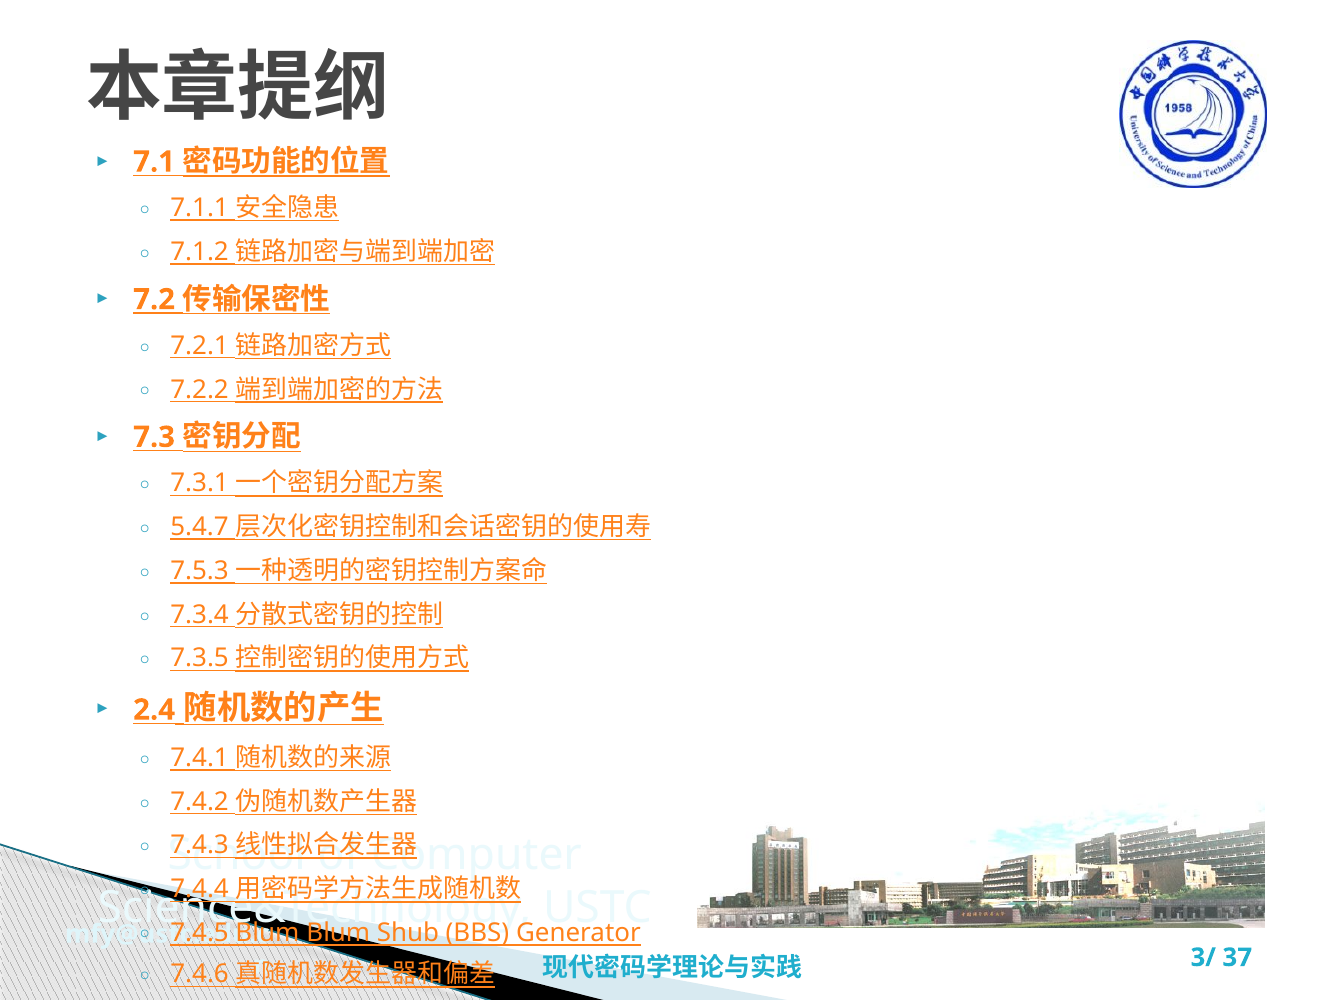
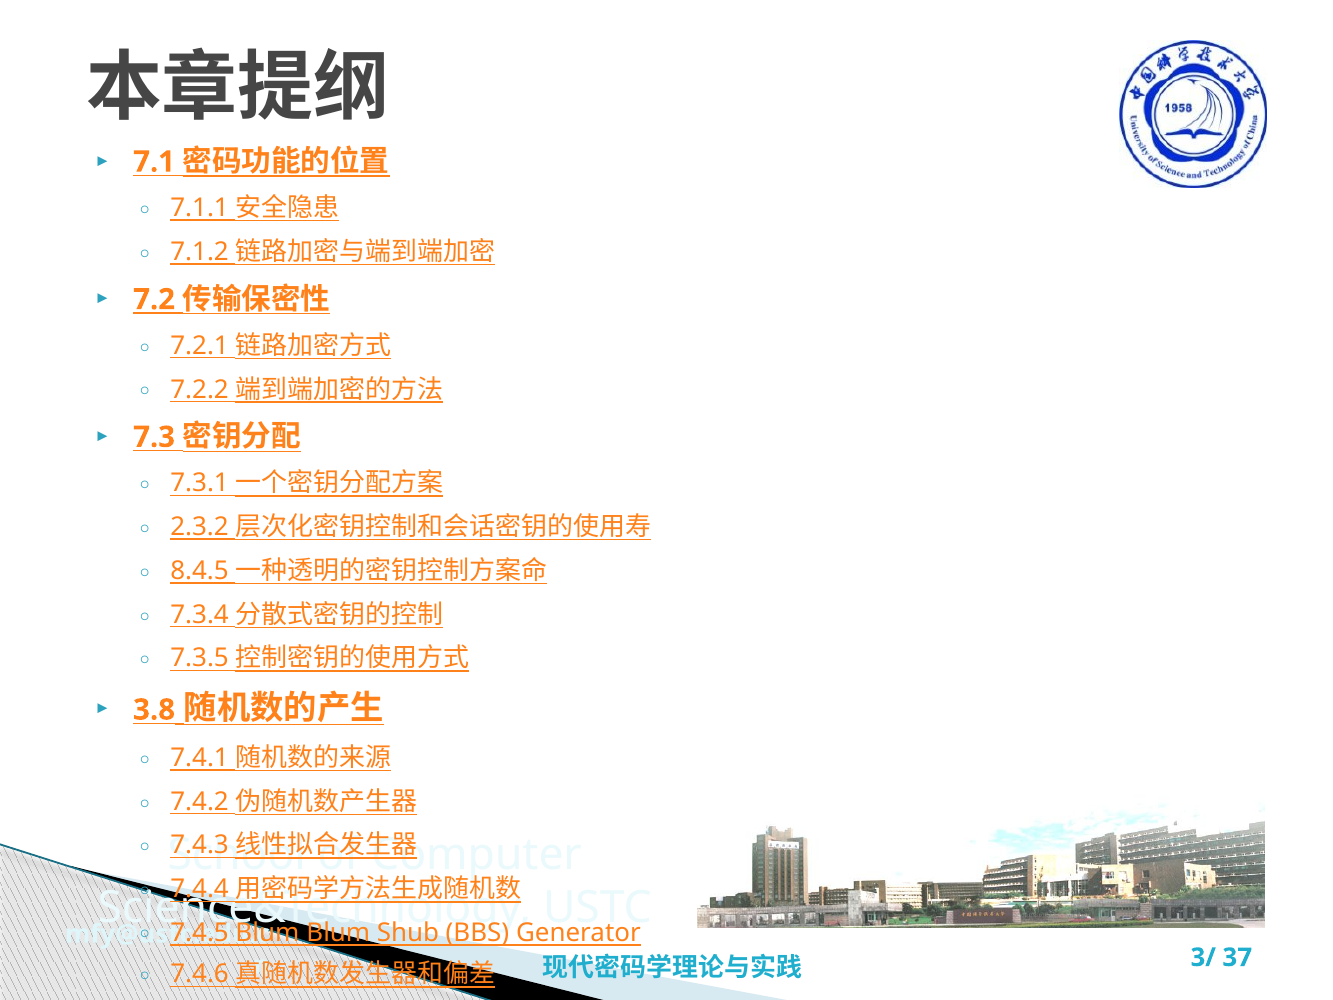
5.4.7: 5.4.7 -> 2.3.2 (200, 527)
7.5.3: 7.5.3 -> 8.4.5 (200, 571)
2.4: 2.4 -> 3.8 (154, 710)
